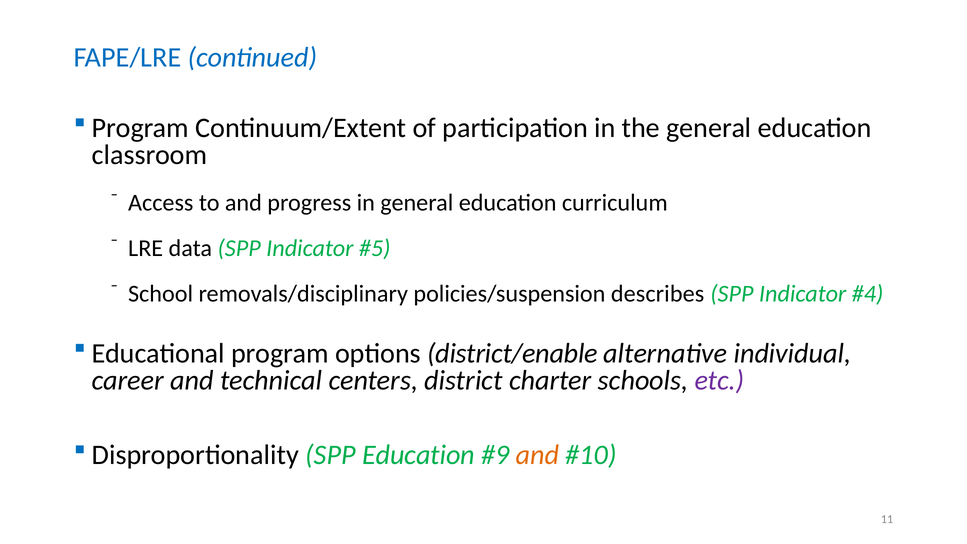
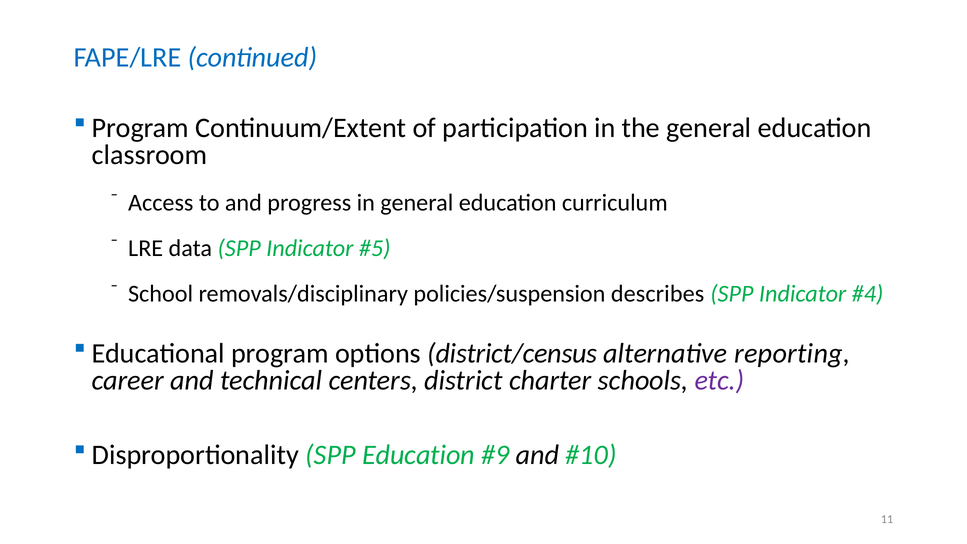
district/enable: district/enable -> district/census (512, 353)
individual: individual -> reporting (792, 353)
and colour: orange -> black (537, 455)
